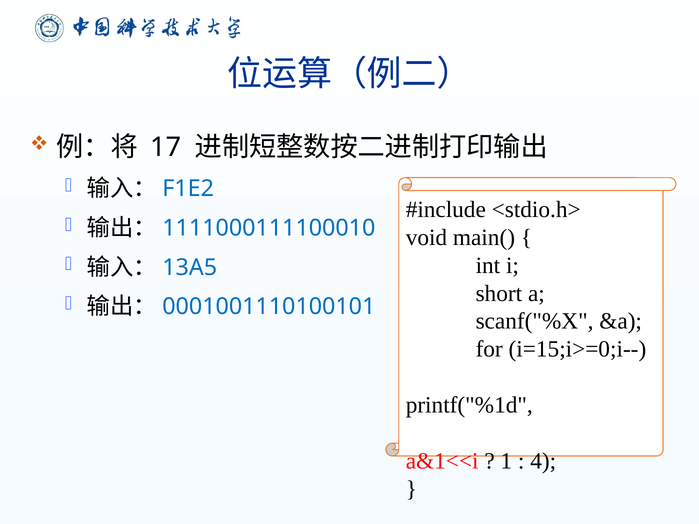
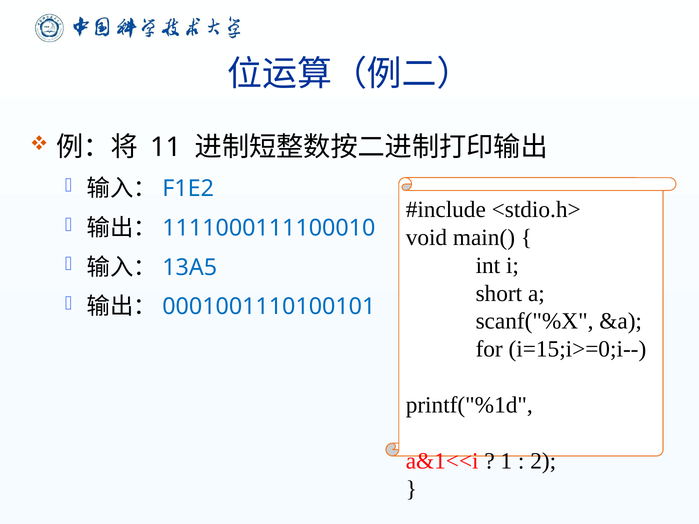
17: 17 -> 11 (166, 147)
4: 4 -> 2 (543, 461)
